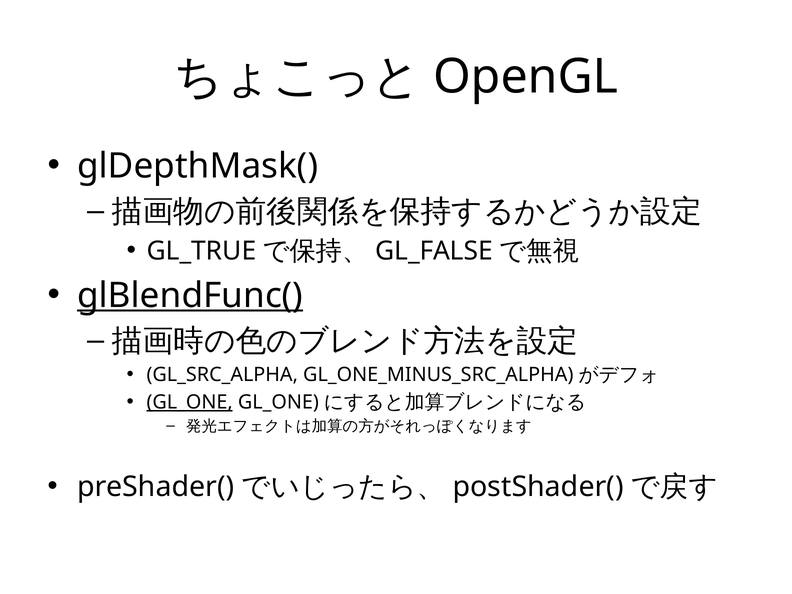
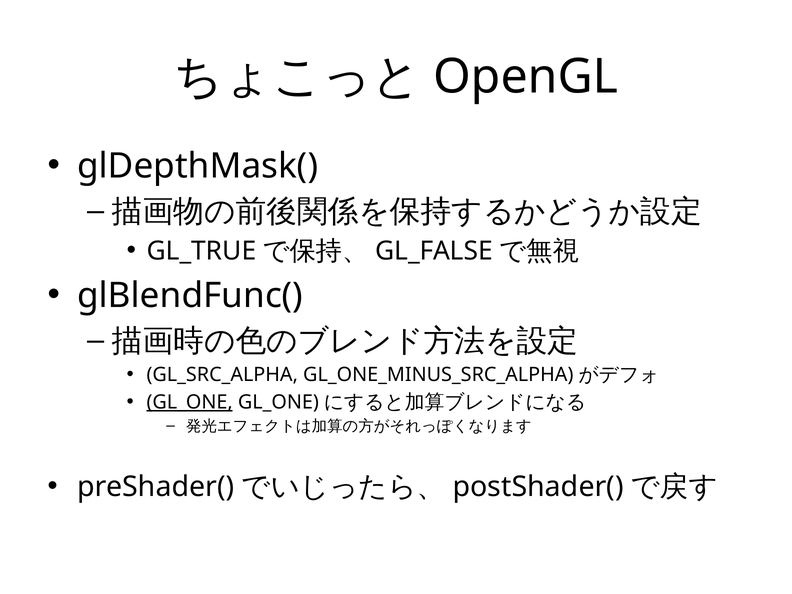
glBlendFunc( underline: present -> none (190, 296)
